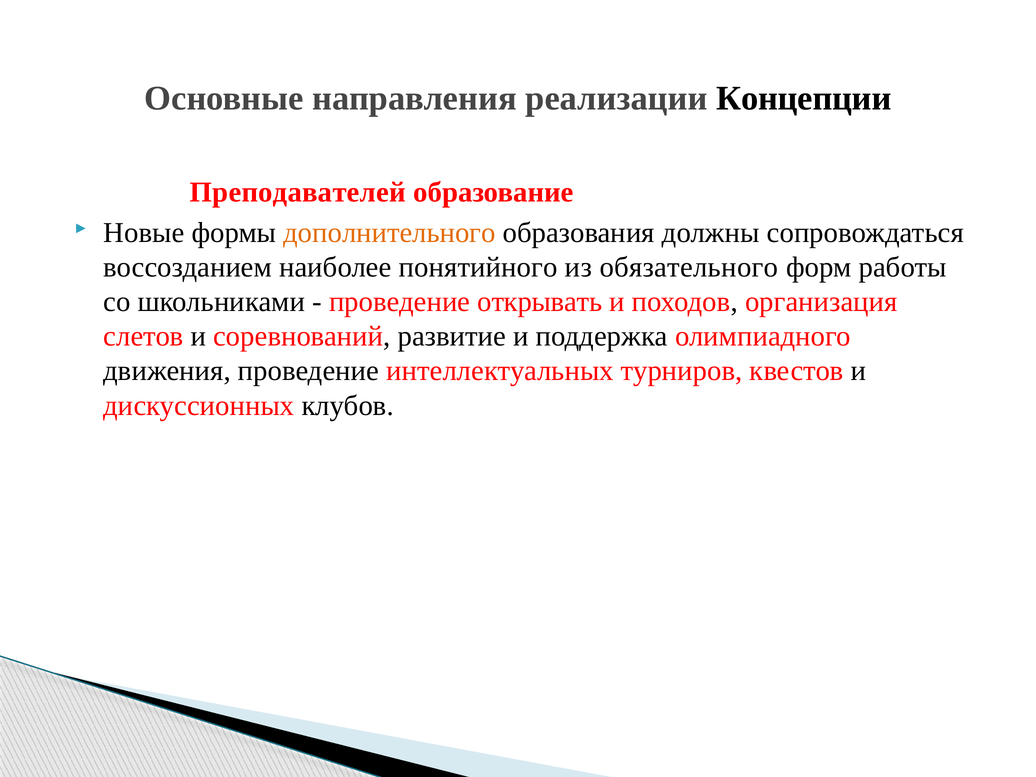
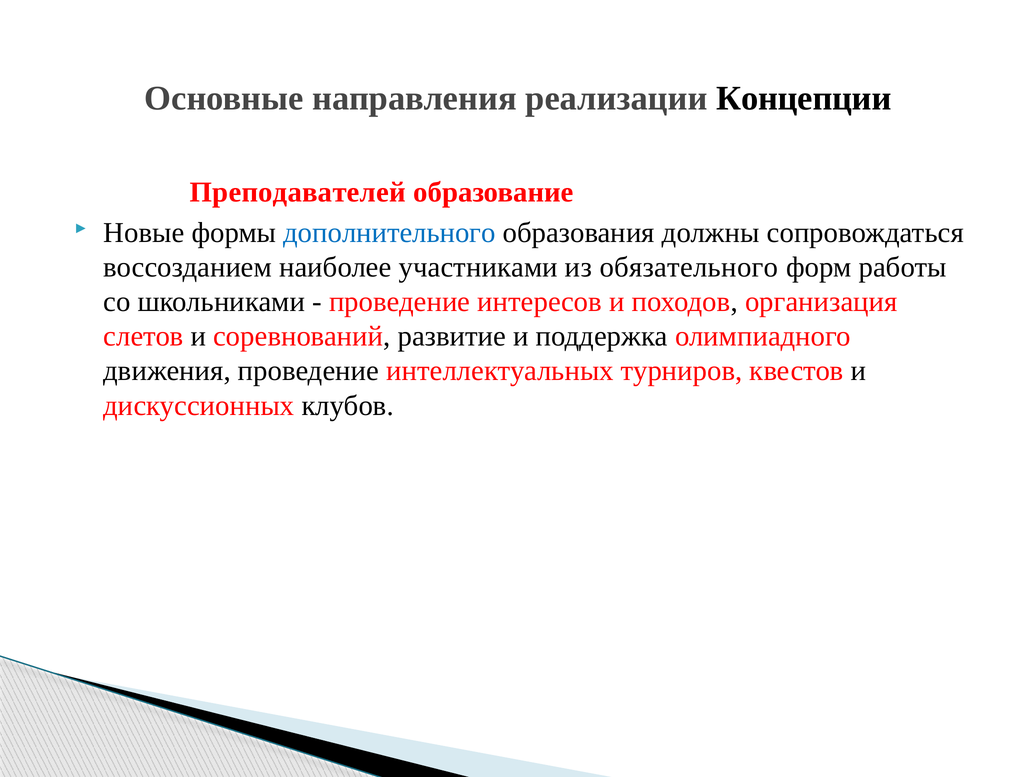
дополнительного colour: orange -> blue (389, 233)
понятийного: понятийного -> участниками (478, 267)
открывать: открывать -> интересов (540, 302)
